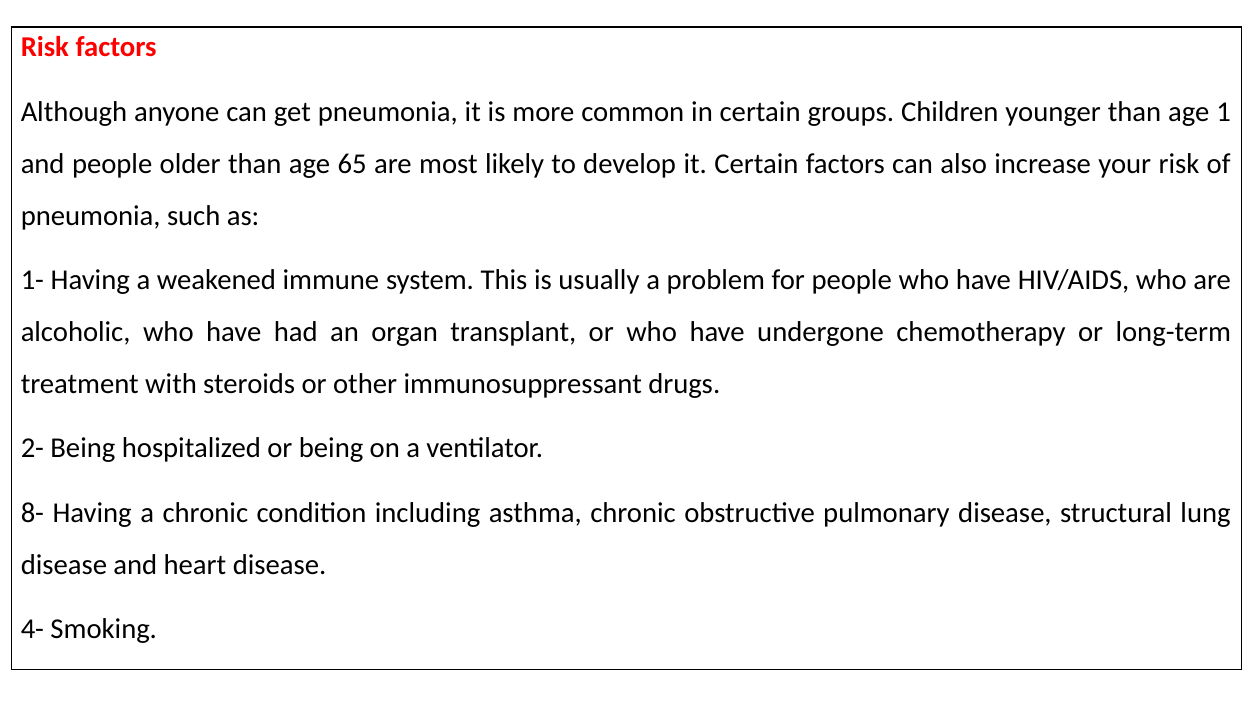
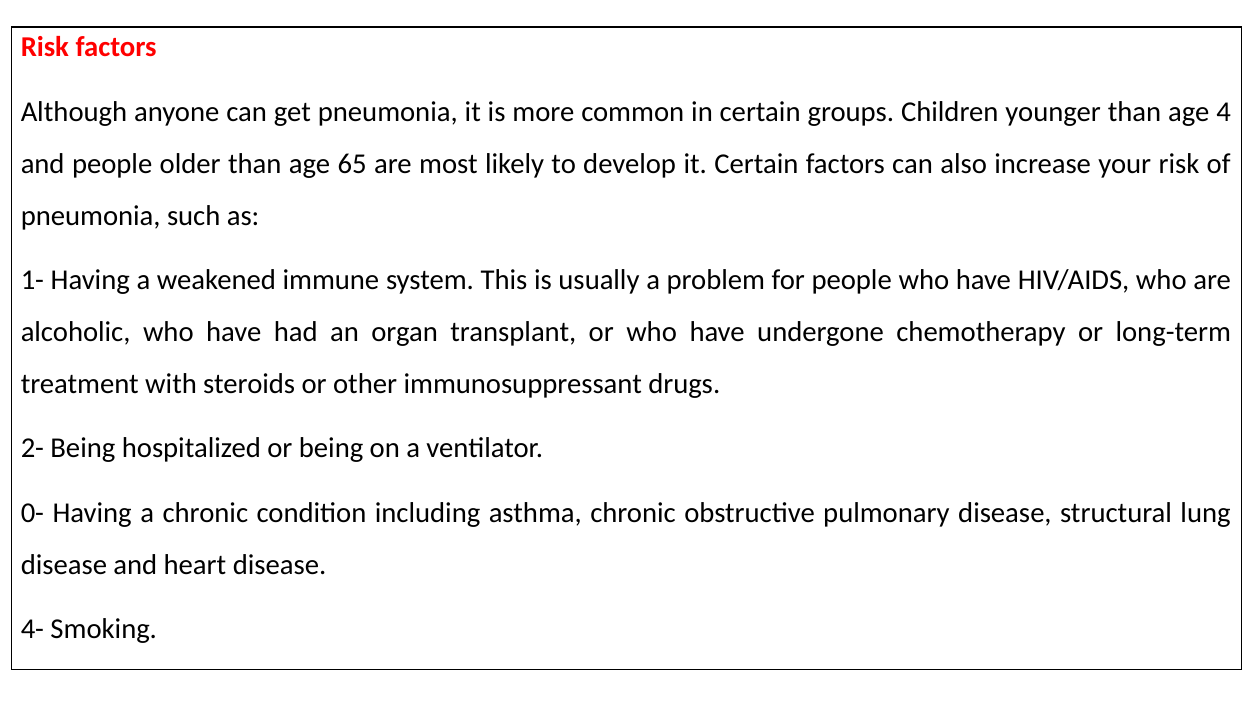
1: 1 -> 4 (1224, 112)
8-: 8- -> 0- (32, 513)
